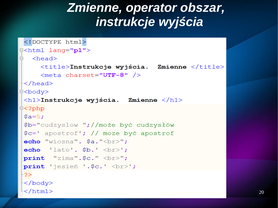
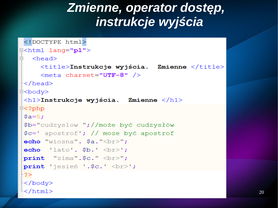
obszar: obszar -> dostęp (203, 8)
